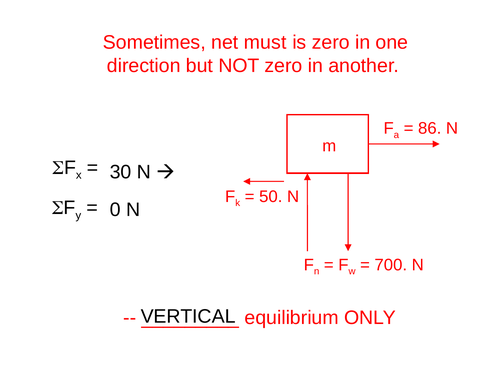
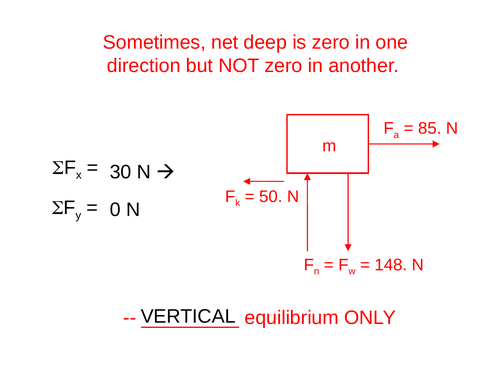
must: must -> deep (265, 42)
86: 86 -> 85 (430, 129)
700: 700 -> 148 (391, 265)
